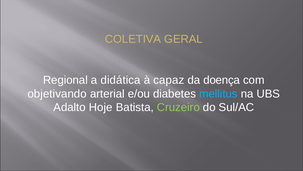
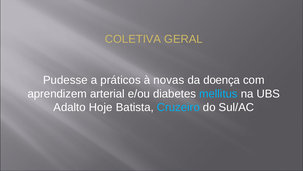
Regional: Regional -> Pudesse (65, 80)
didática: didática -> práticos (121, 80)
capaz: capaz -> novas (169, 80)
objetivando: objetivando -> aprendizem (57, 93)
Cruzeiro colour: light green -> light blue (178, 107)
